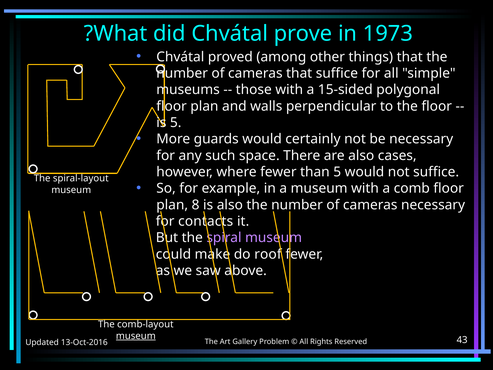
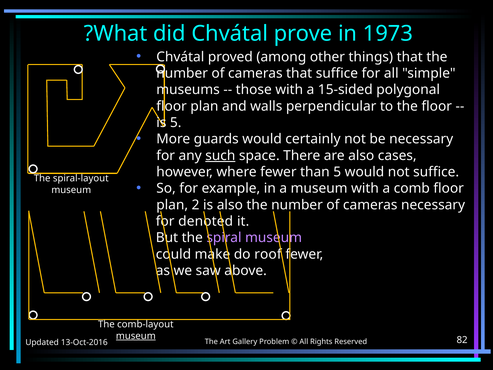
such underline: none -> present (220, 155)
8: 8 -> 2 (196, 205)
contacts: contacts -> denoted (206, 221)
43: 43 -> 82 (462, 340)
